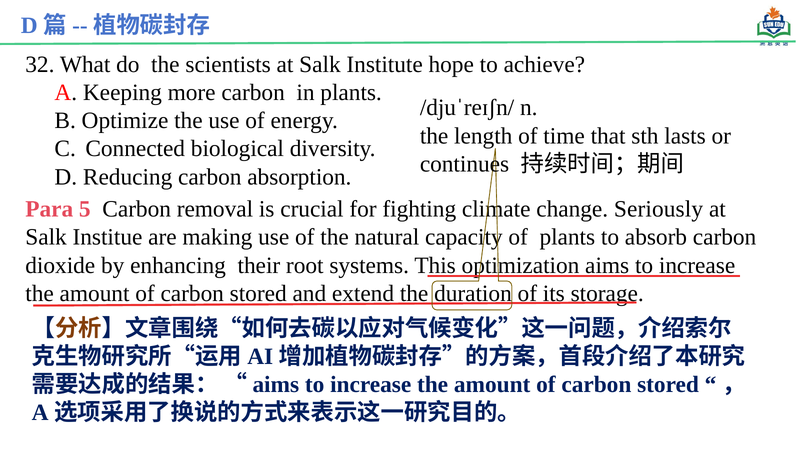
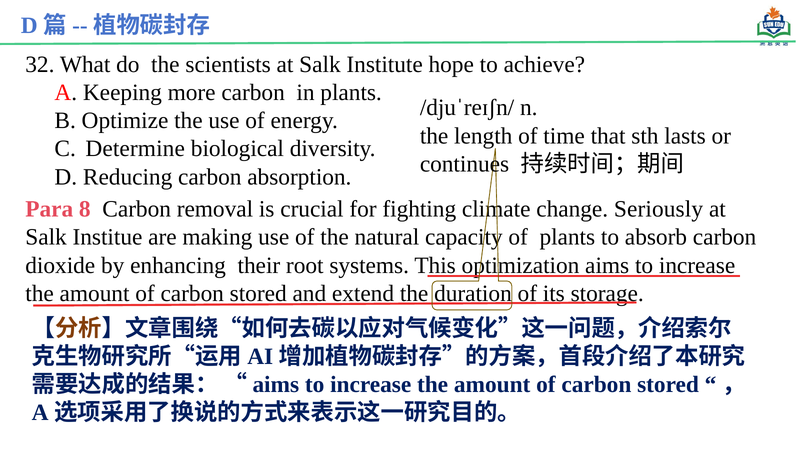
Connected: Connected -> Determine (135, 149)
5: 5 -> 8 (85, 209)
